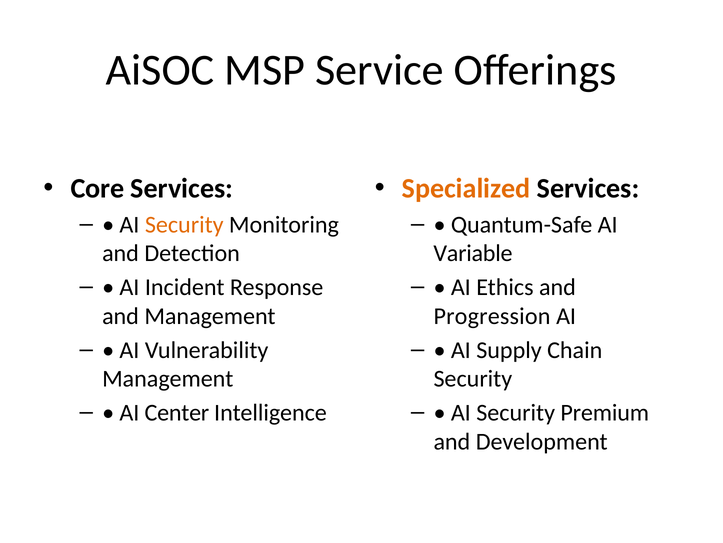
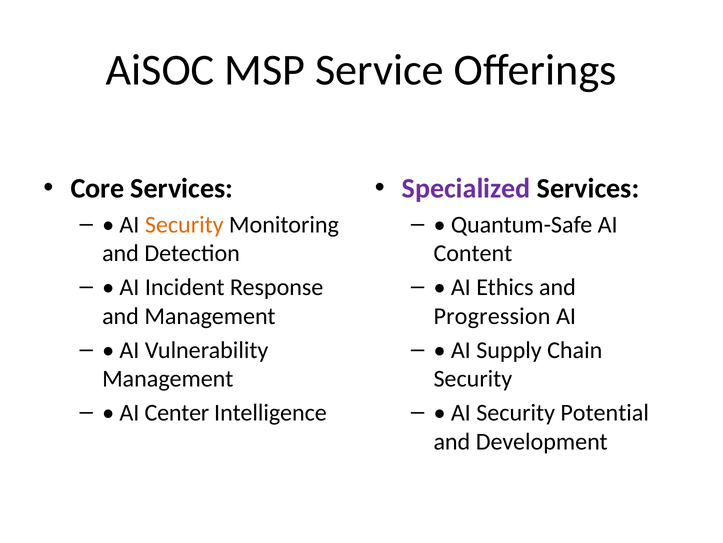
Specialized colour: orange -> purple (466, 188)
Variable: Variable -> Content (473, 253)
Premium: Premium -> Potential (605, 412)
